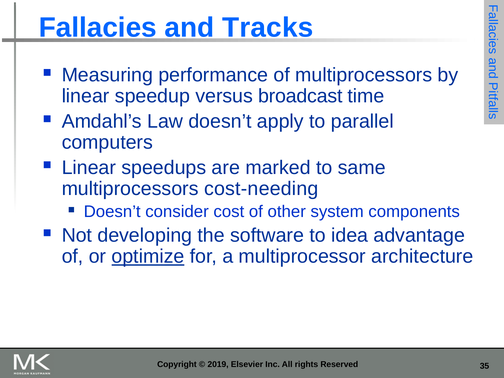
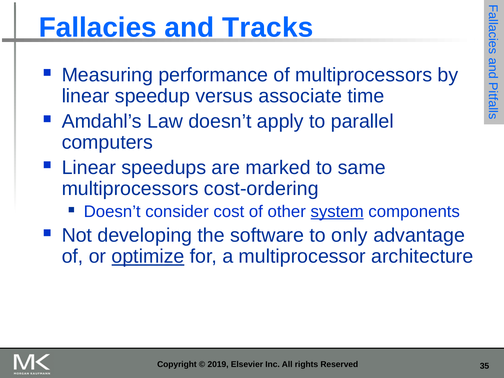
broadcast: broadcast -> associate (300, 96)
cost-needing: cost-needing -> cost-ordering (261, 189)
system underline: none -> present (337, 212)
idea: idea -> only (350, 235)
